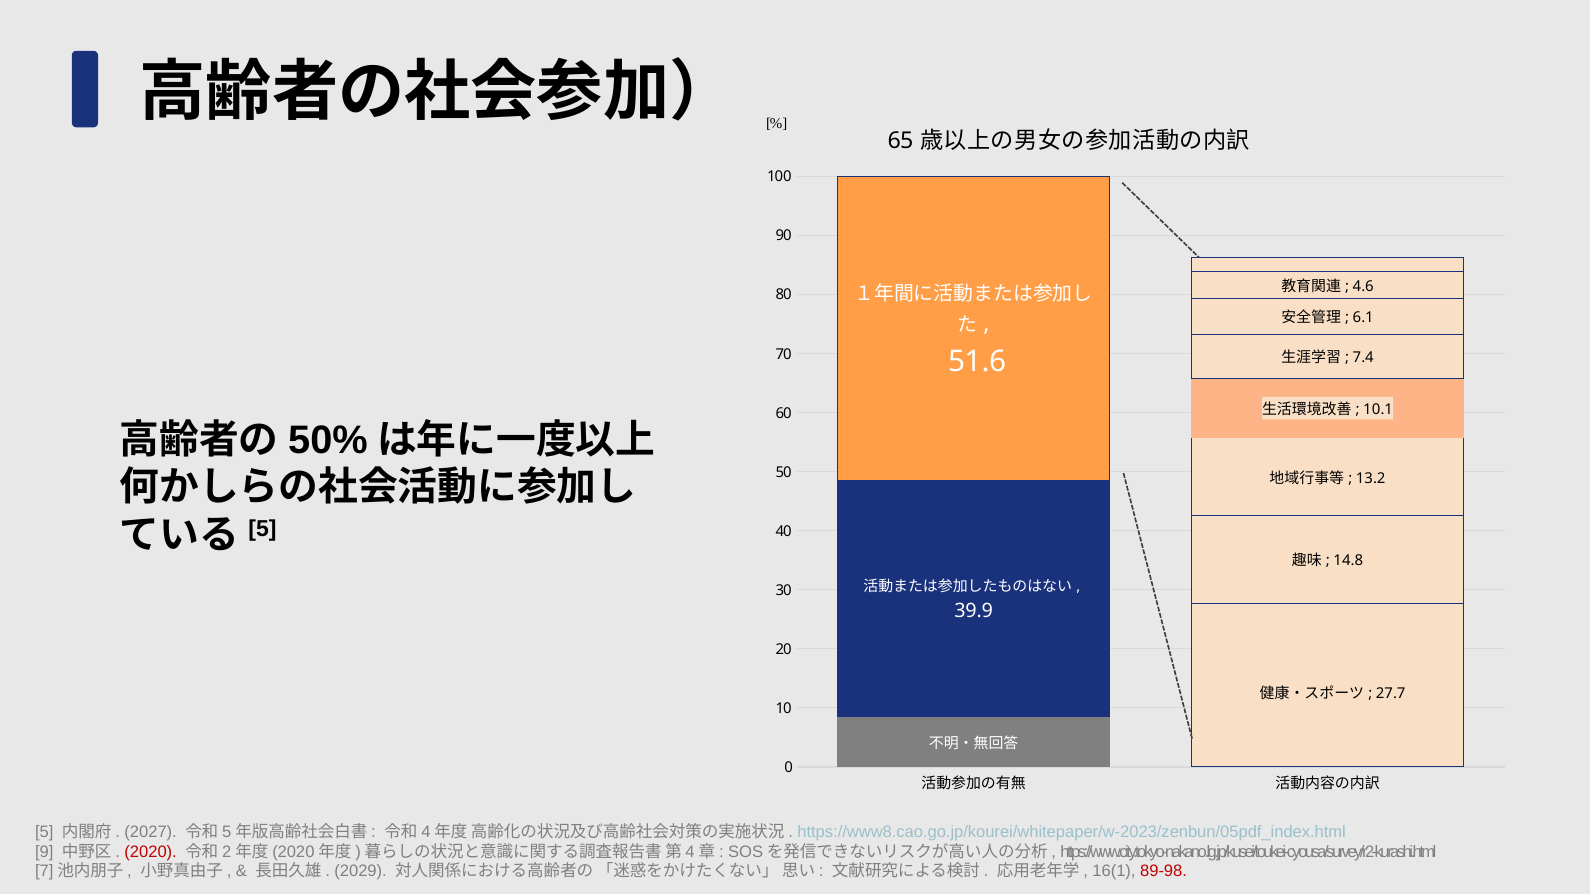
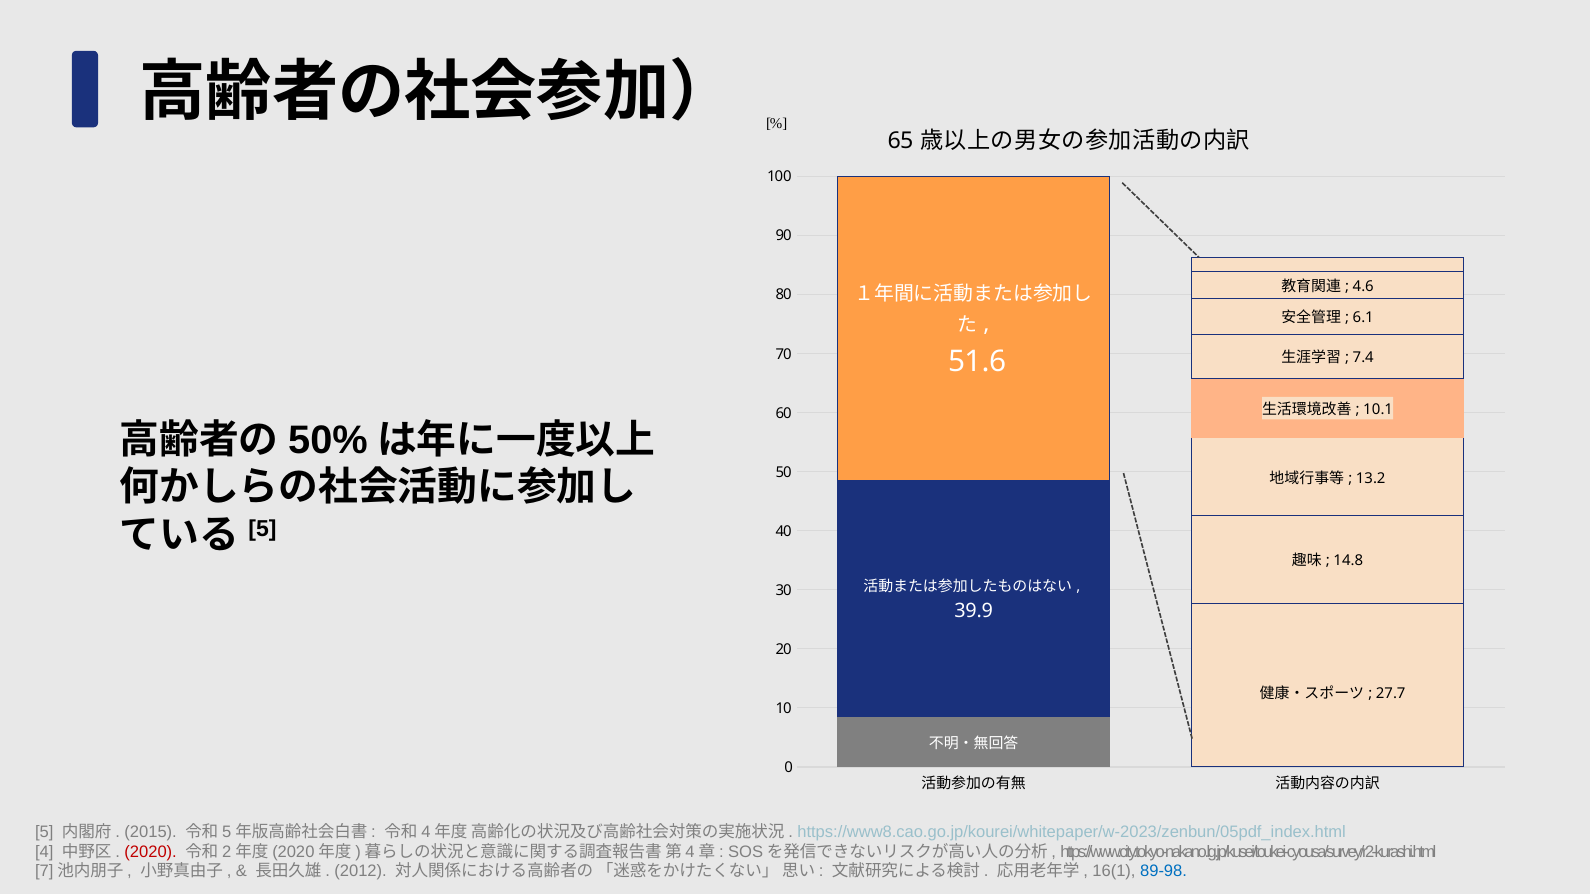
2027: 2027 -> 2015 (151, 832)
9: 9 -> 4 (44, 852)
2029: 2029 -> 2012 (361, 872)
89-98 colour: red -> blue (1164, 872)
